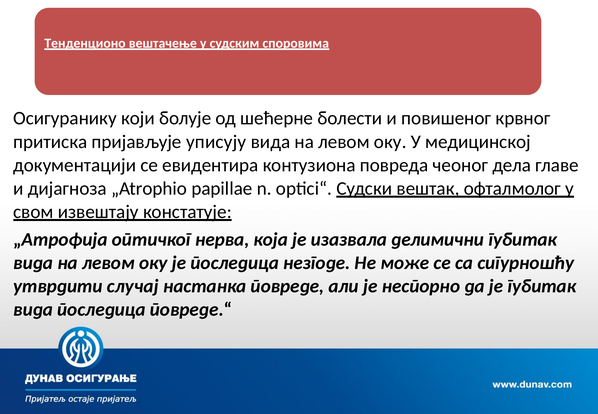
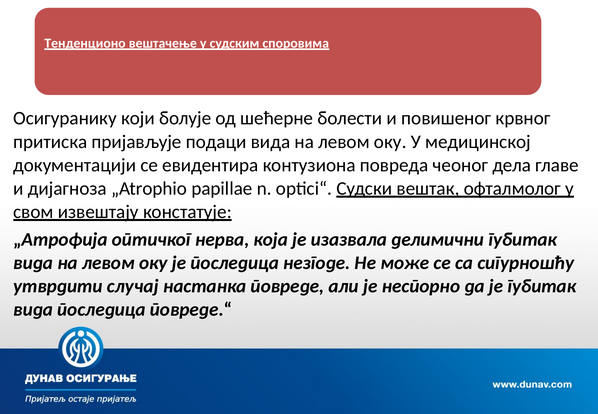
уписују: уписују -> подаци (216, 142)
